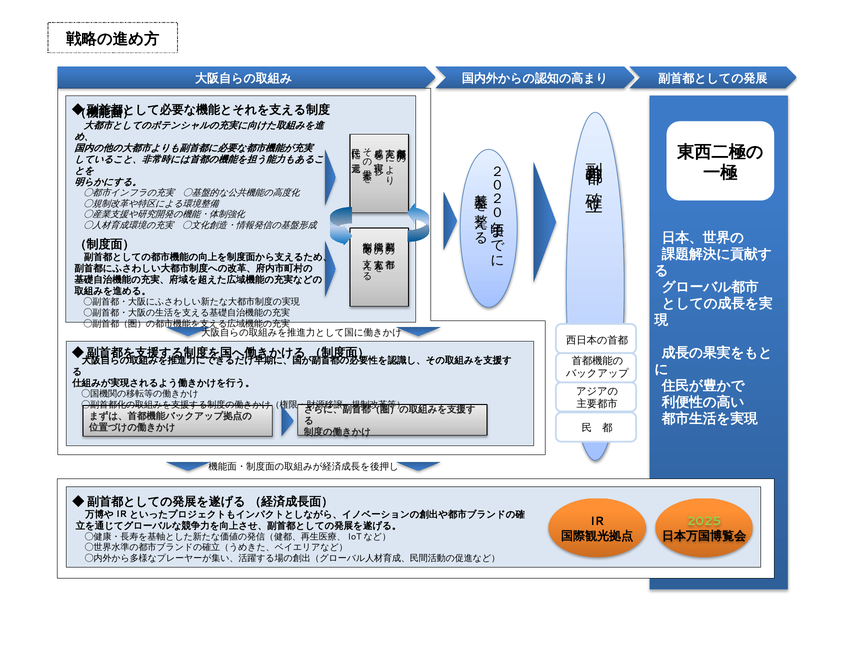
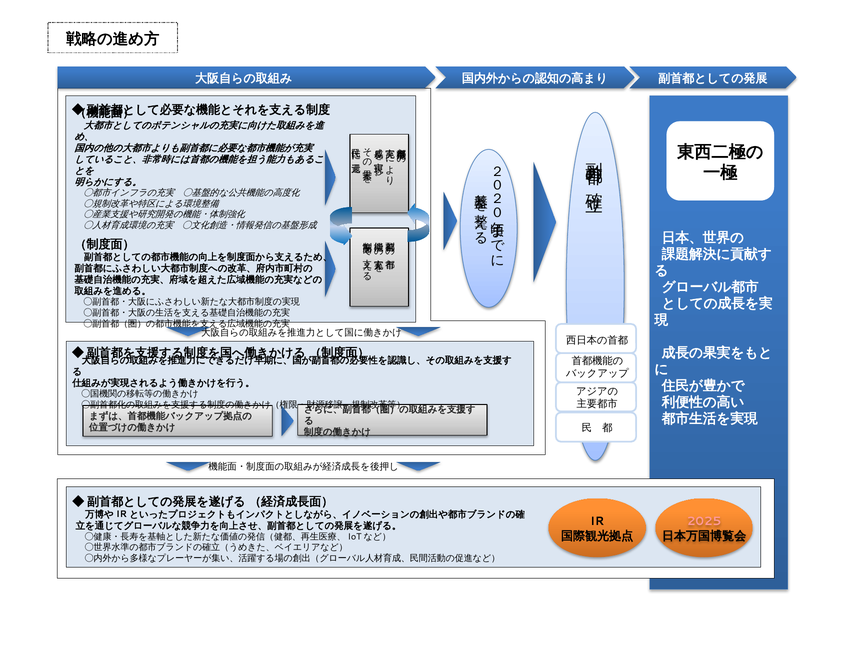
2025 colour: light green -> pink (704, 521)
